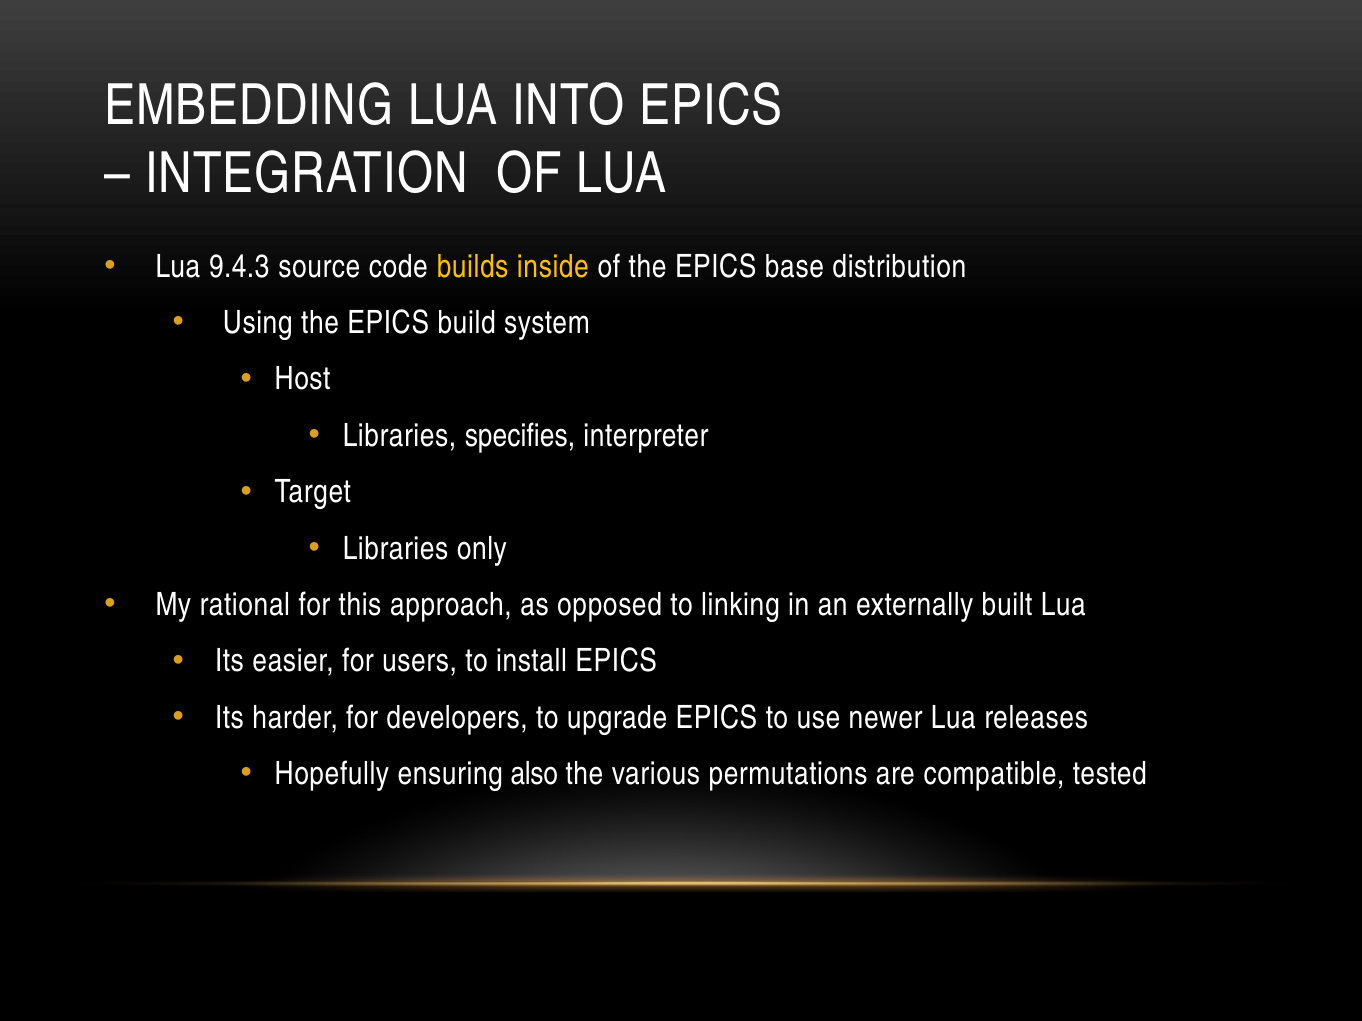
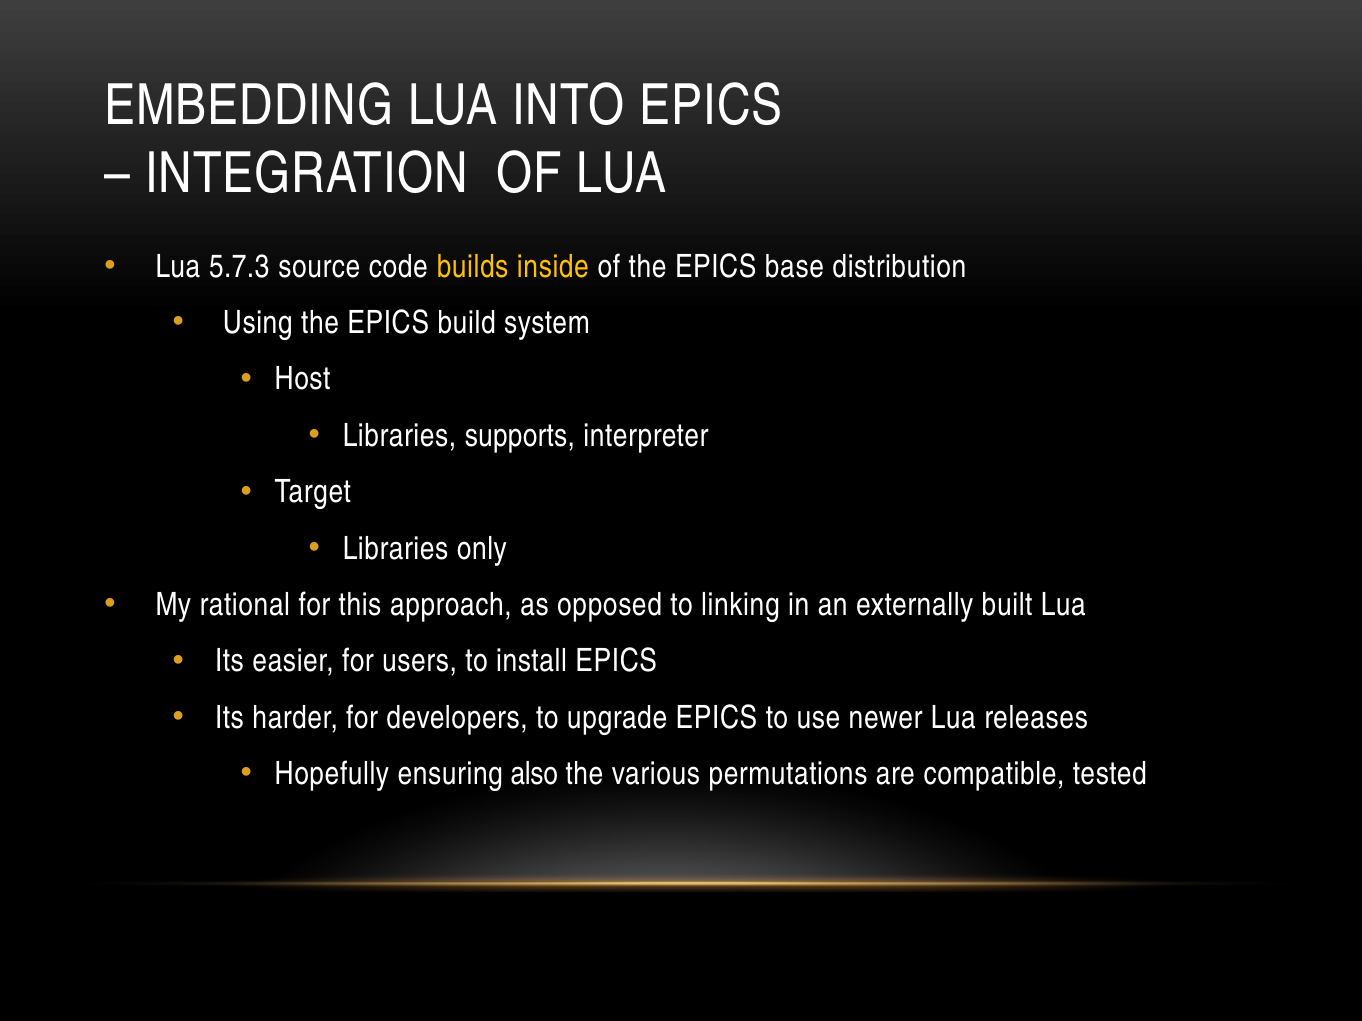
9.4.3: 9.4.3 -> 5.7.3 (239, 267)
specifies: specifies -> supports (520, 436)
